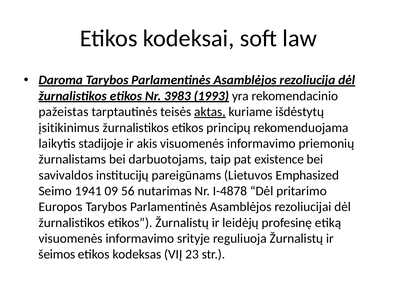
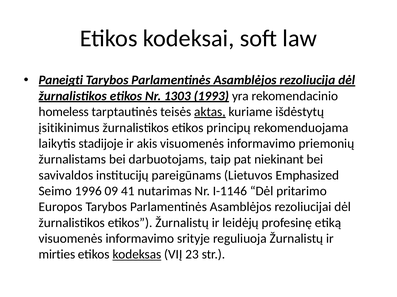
Daroma: Daroma -> Paneigti (61, 80)
3983: 3983 -> 1303 (177, 96)
pažeistas: pažeistas -> homeless (64, 112)
existence: existence -> niekinant (279, 160)
1941: 1941 -> 1996 (88, 191)
56: 56 -> 41 (128, 191)
I-4878: I-4878 -> I-1146 (230, 191)
šeimos: šeimos -> mirties (57, 255)
kodeksas underline: none -> present (137, 255)
